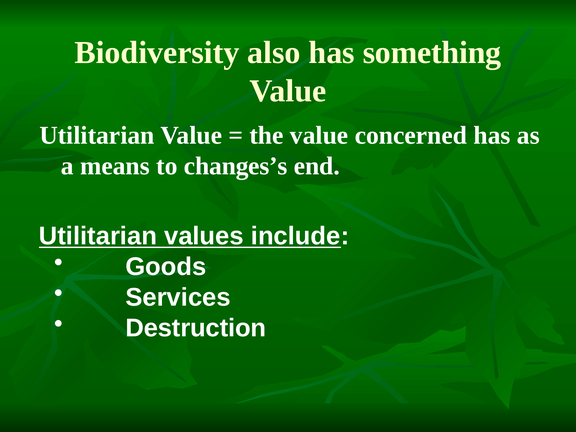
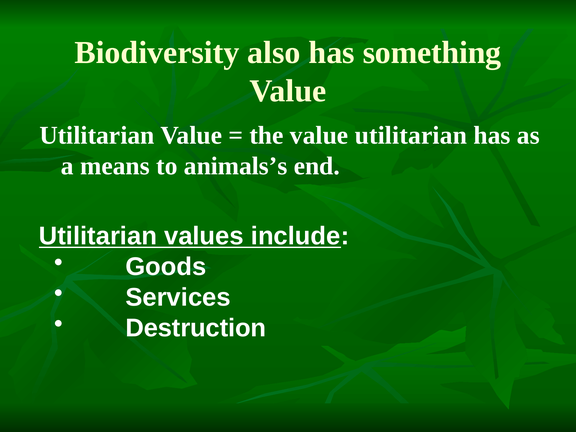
the value concerned: concerned -> utilitarian (411, 135)
changes’s: changes’s -> animals’s (236, 166)
